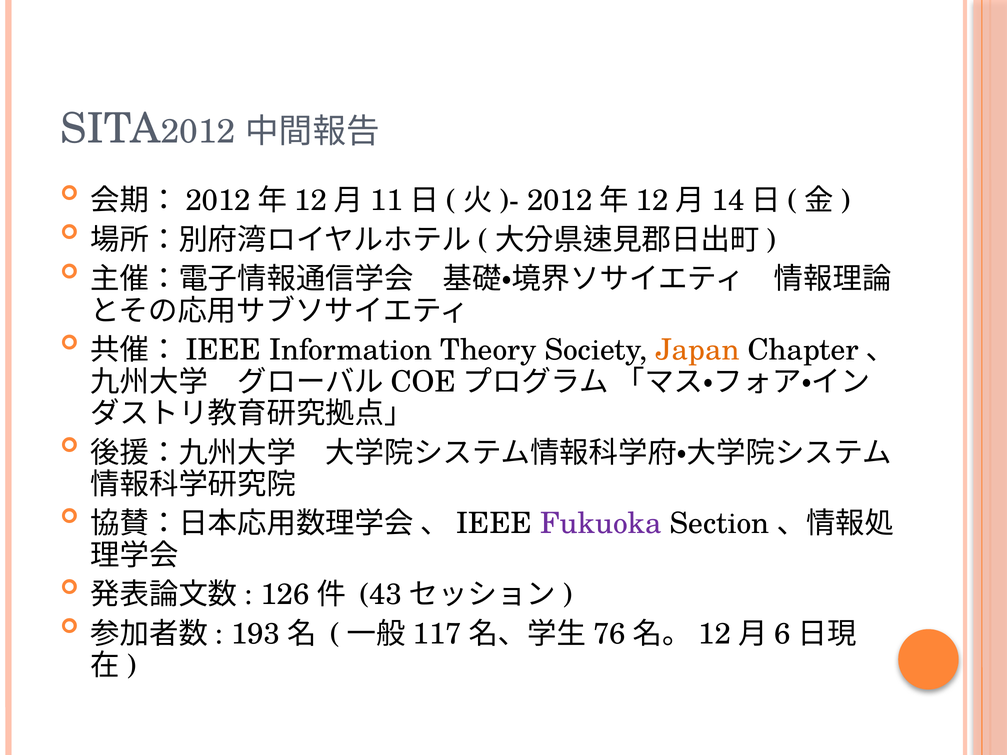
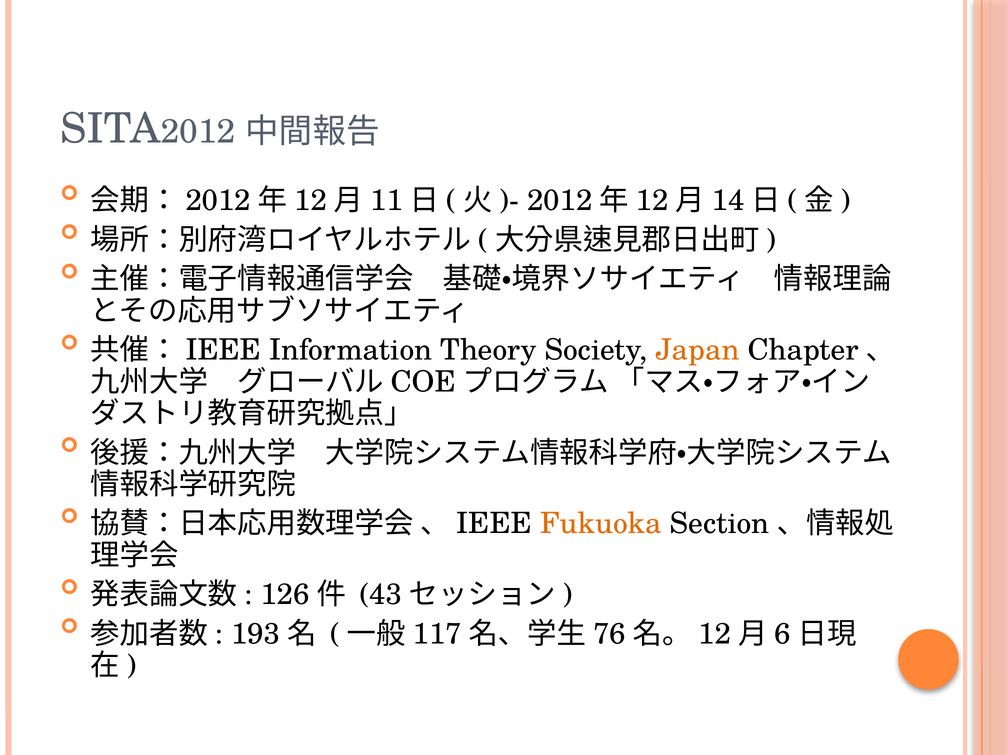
Fukuoka colour: purple -> orange (601, 524)
